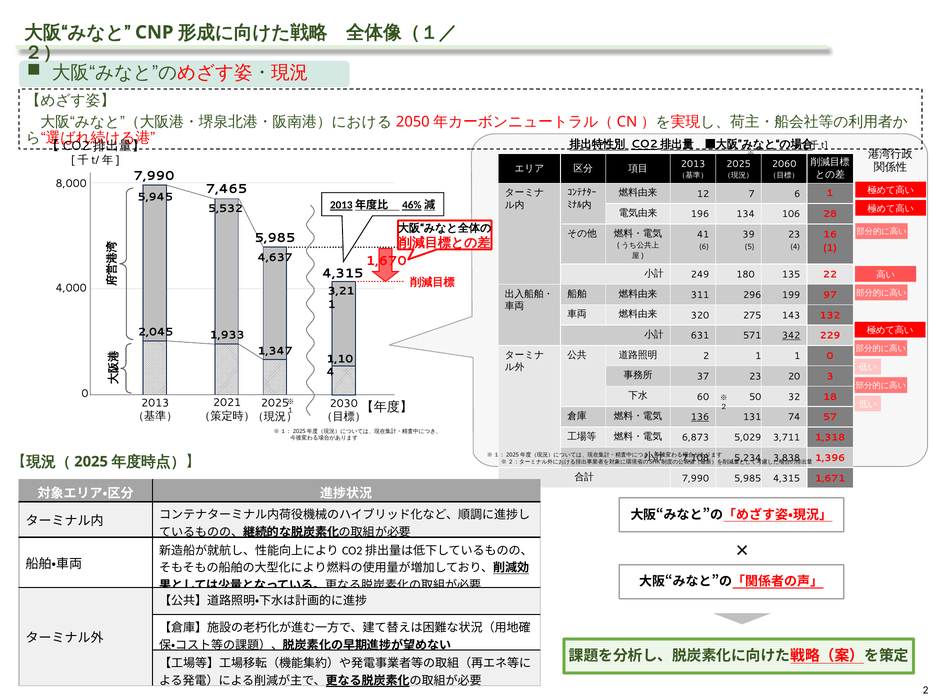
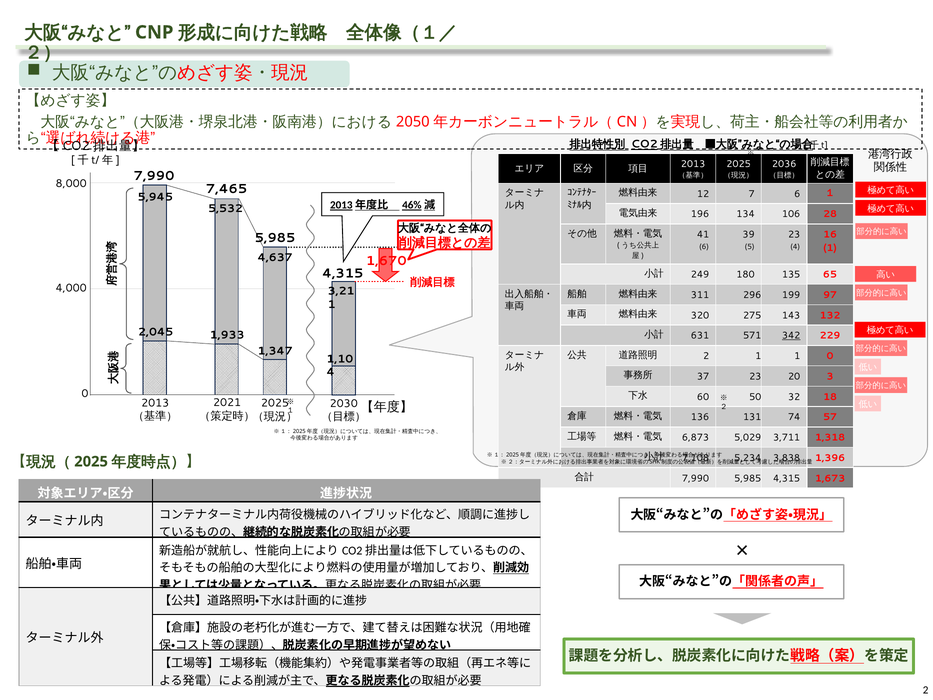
2060: 2060 -> 2036 (784, 164)
22: 22 -> 65 (830, 275)
136 underline: present -> none (700, 417)
1,671: 1,671 -> 1,673 (830, 478)
